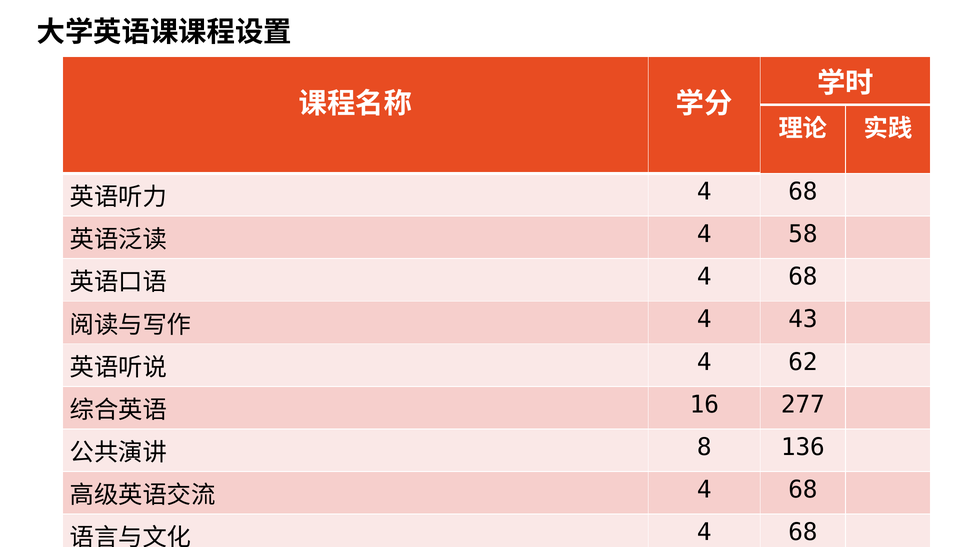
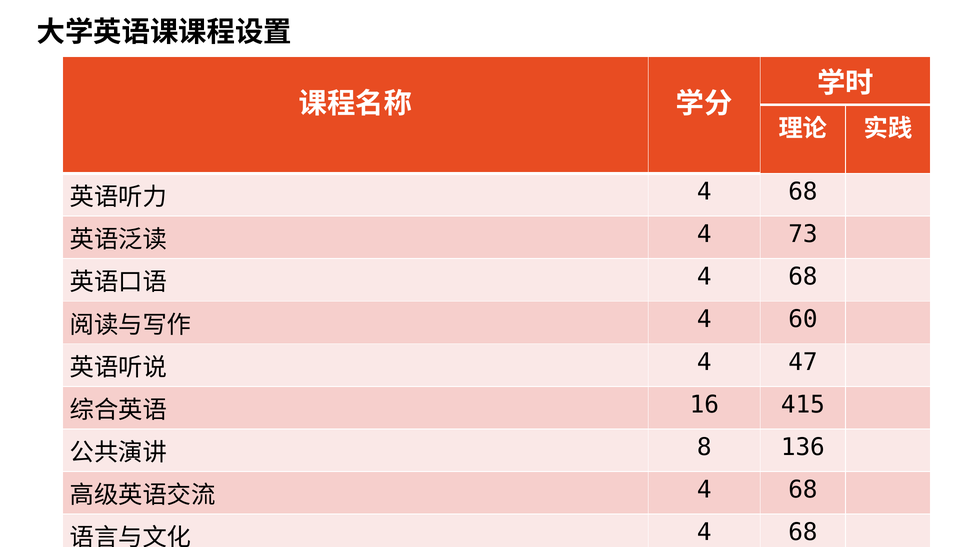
58: 58 -> 73 (803, 234)
43: 43 -> 60 (803, 319)
62: 62 -> 47 (803, 362)
277: 277 -> 415 (803, 404)
